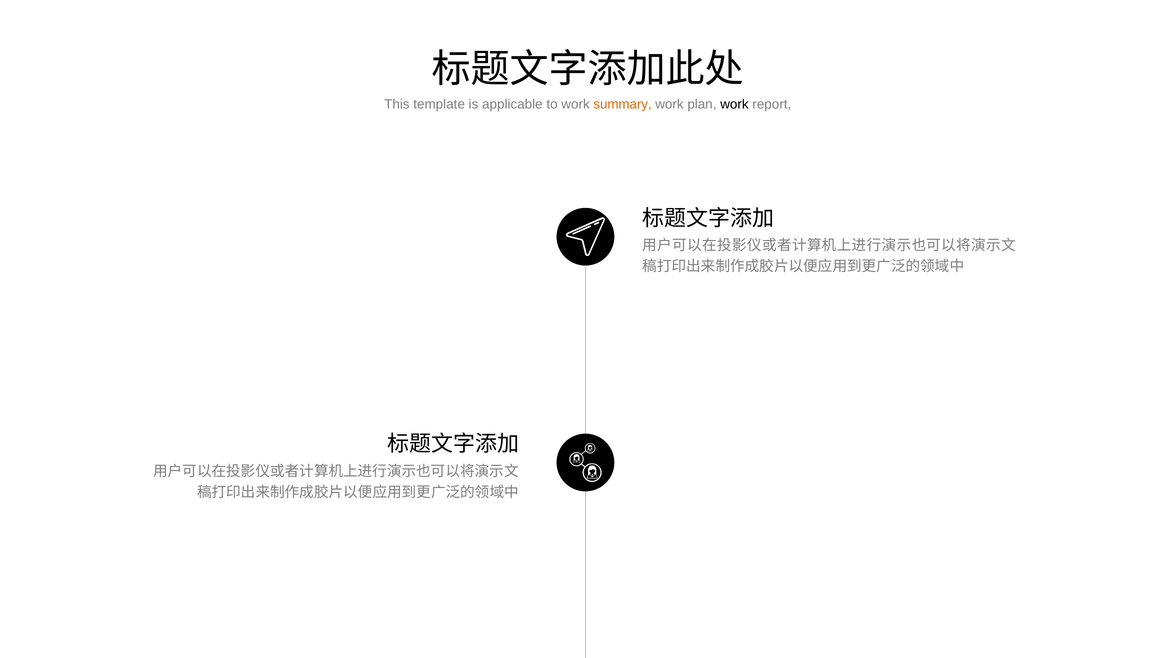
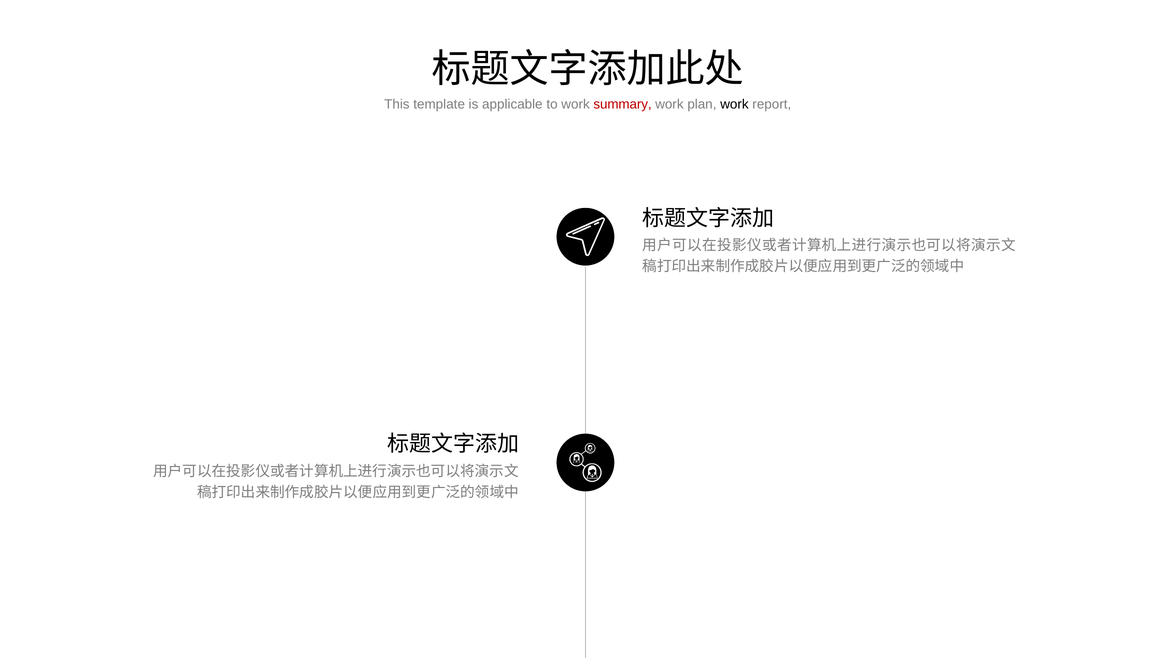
summary colour: orange -> red (623, 105)
